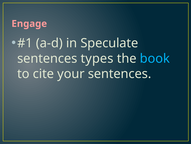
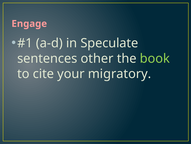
types: types -> other (97, 58)
book colour: light blue -> light green (155, 58)
your sentences: sentences -> migratory (120, 73)
